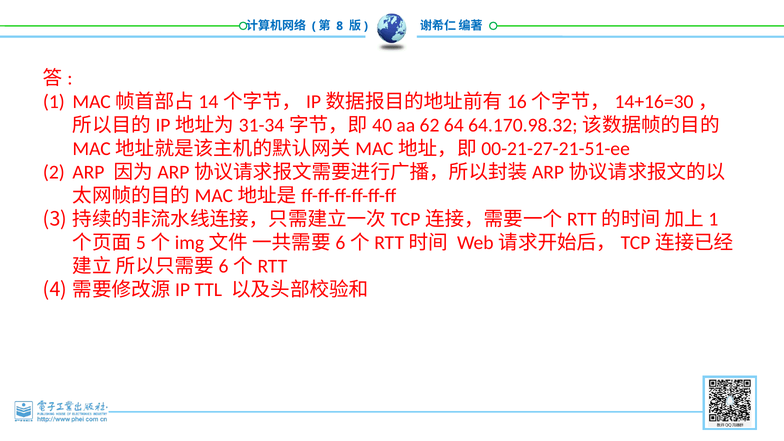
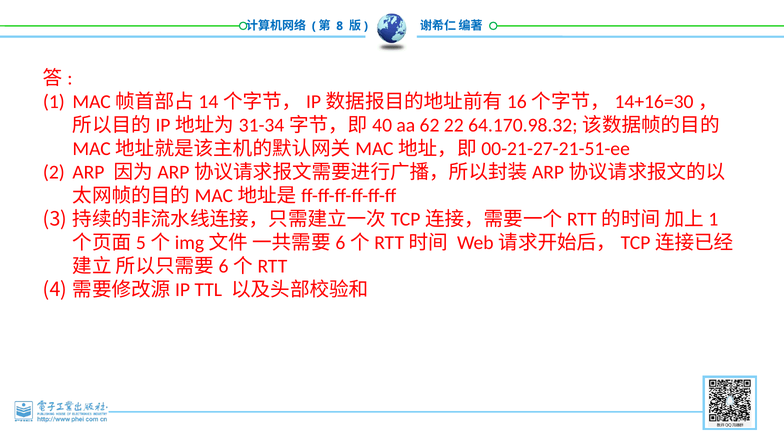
64: 64 -> 22 (454, 125)
